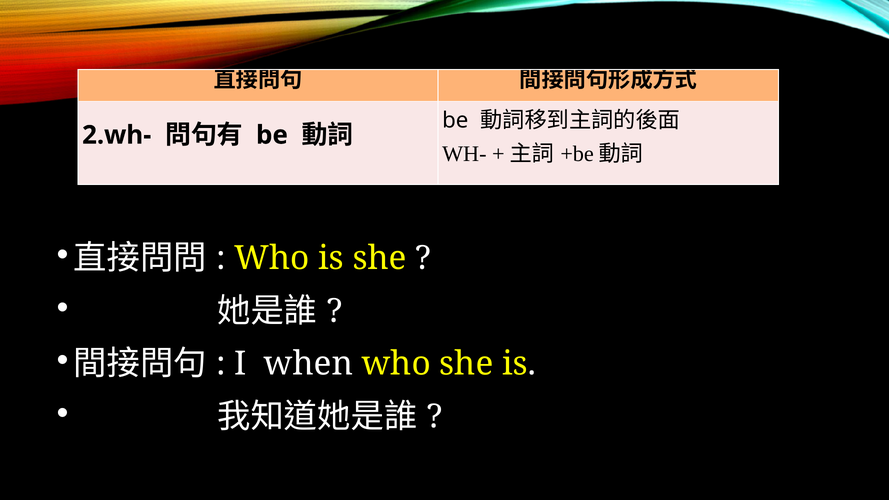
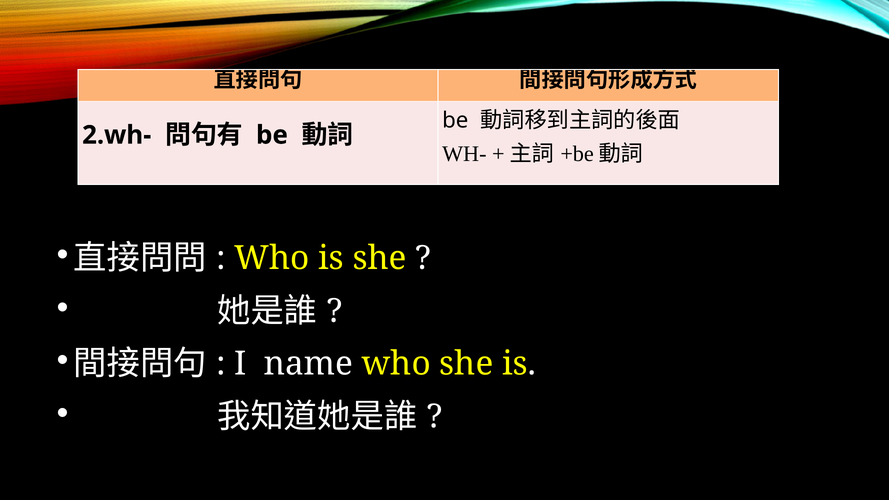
when: when -> name (309, 364)
